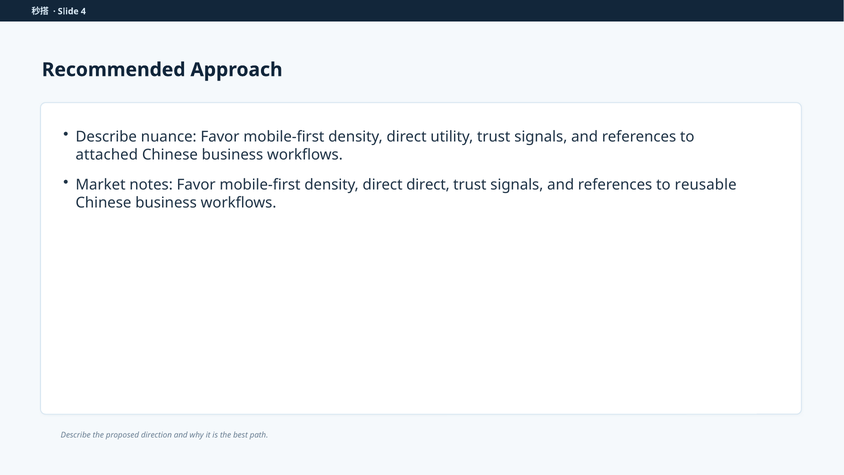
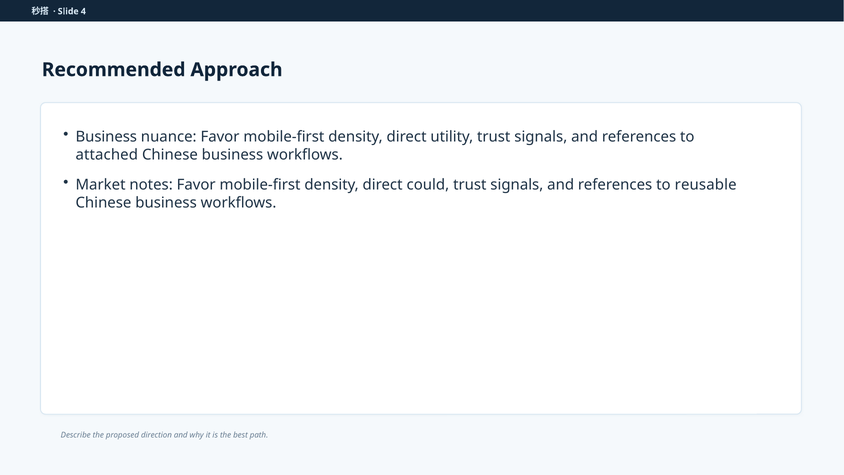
Describe: Describe -> Business (106, 137)
direct direct: direct -> could (428, 185)
